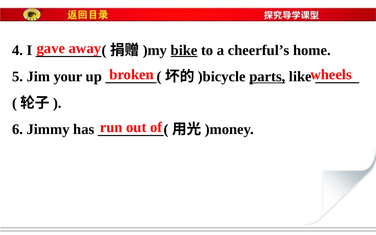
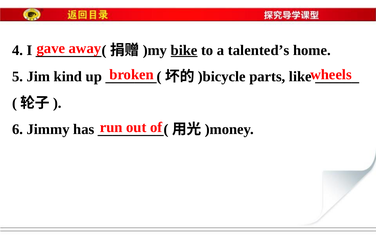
cheerful’s: cheerful’s -> talented’s (259, 50)
your: your -> kind (68, 77)
parts underline: present -> none (267, 77)
